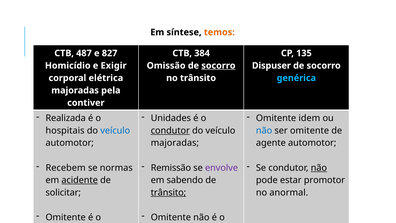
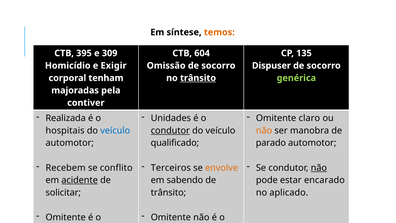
487: 487 -> 395 (84, 53)
827: 827 -> 309 (110, 53)
384: 384 -> 604 (202, 53)
socorro underline: present -> none (218, 66)
elétrica: elétrica -> tenham (106, 78)
trânsito underline: none -> present (198, 78)
genérica colour: light blue -> light green (296, 78)
idem: idem -> claro (309, 118)
não colour: blue -> orange (264, 130)
ser omitente: omitente -> manobra (310, 130)
majoradas: majoradas -> qualificado (175, 143)
agente: agente -> parado (271, 143)
normas: normas -> conflito (116, 168)
Remissão: Remissão -> Terceiros (171, 168)
envolve colour: purple -> orange (222, 168)
promotor: promotor -> encarado (324, 180)
trânsito underline: present -> none (168, 192)
anormal: anormal -> aplicado (289, 192)
